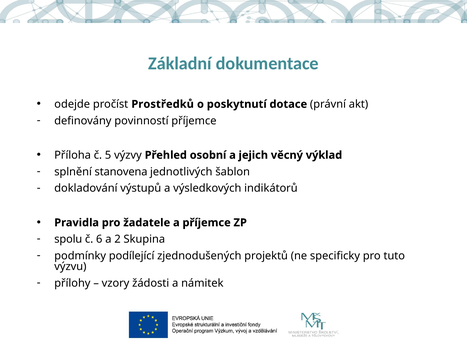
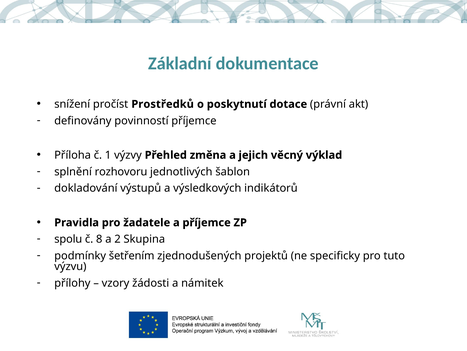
odejde: odejde -> snížení (72, 104)
5: 5 -> 1 (108, 155)
osobní: osobní -> změna (208, 155)
stanovena: stanovena -> rozhovoru (121, 171)
6: 6 -> 8 (99, 239)
podílející: podílející -> šetřením (132, 255)
